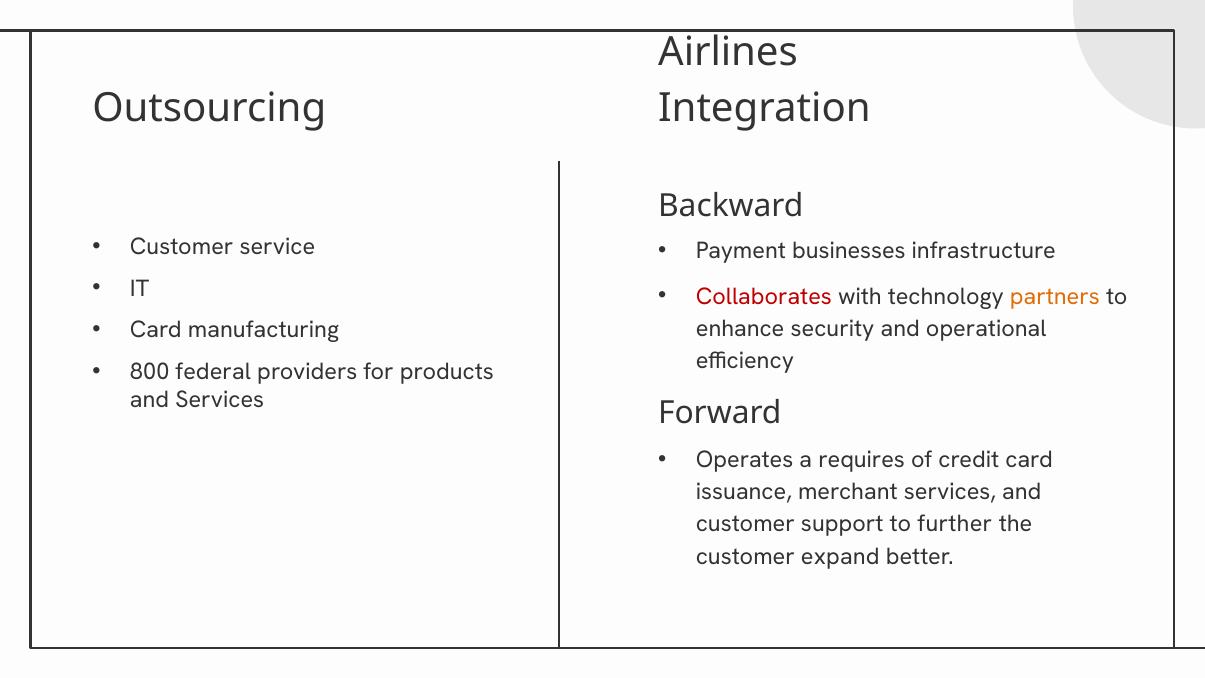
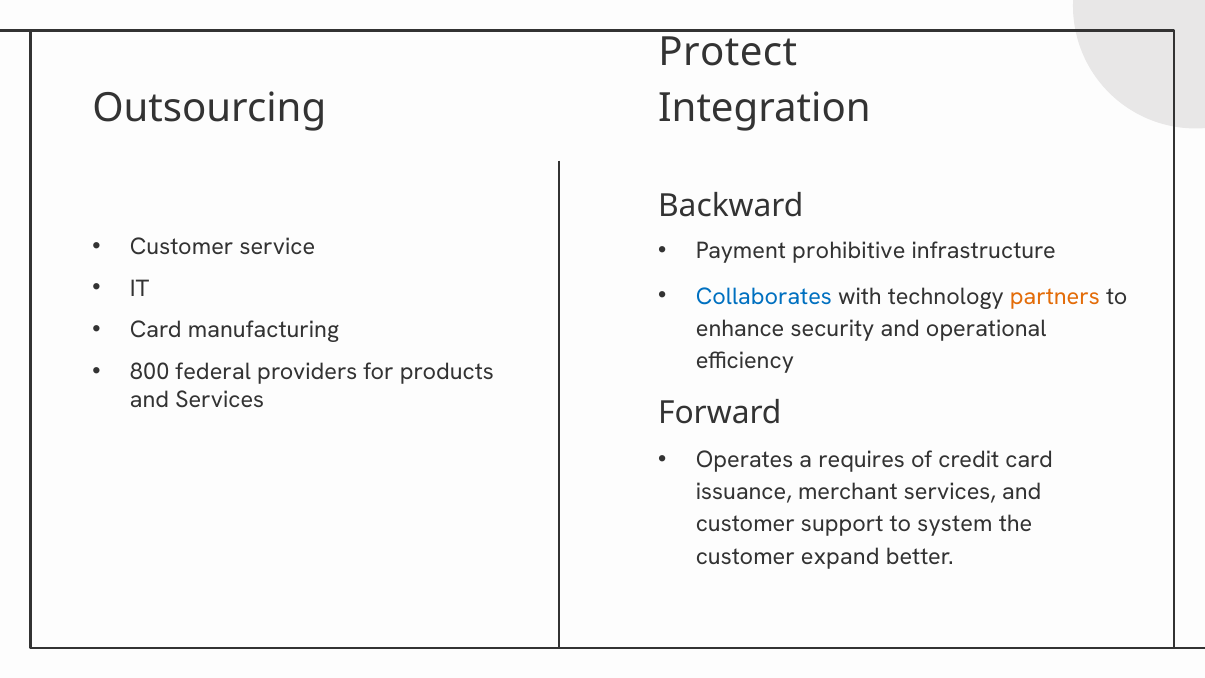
Airlines: Airlines -> Protect (728, 53)
businesses: businesses -> prohibitive (849, 251)
Collaborates colour: red -> blue (764, 296)
further: further -> system (955, 524)
